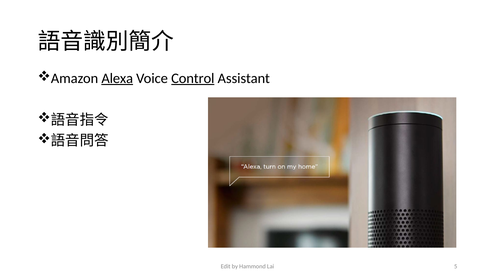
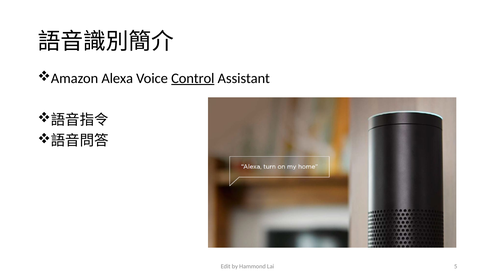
Alexa underline: present -> none (117, 78)
